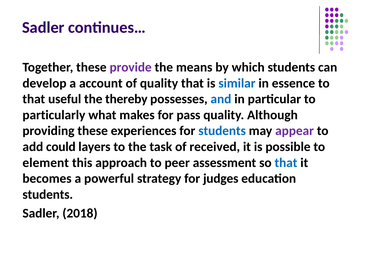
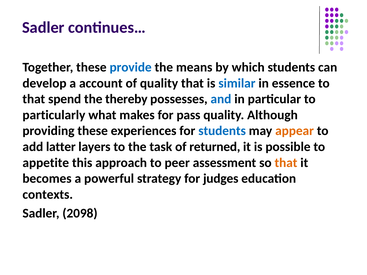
provide colour: purple -> blue (131, 67)
useful: useful -> spend (65, 99)
appear colour: purple -> orange (295, 131)
could: could -> latter (61, 147)
received: received -> returned (215, 147)
element: element -> appetite (46, 163)
that colour: blue -> orange (286, 163)
students: students -> contexts (48, 195)
2018: 2018 -> 2098 (80, 214)
